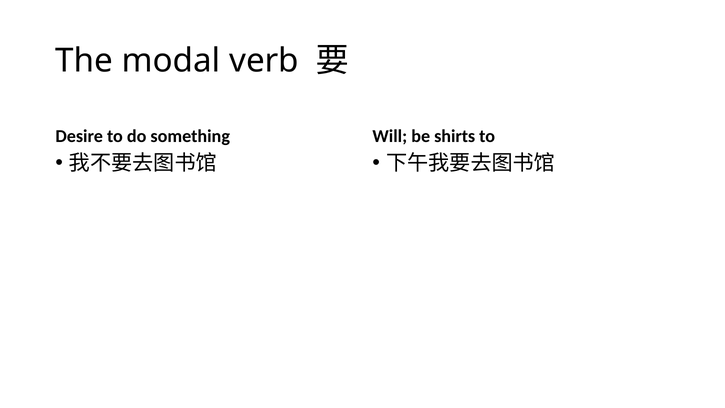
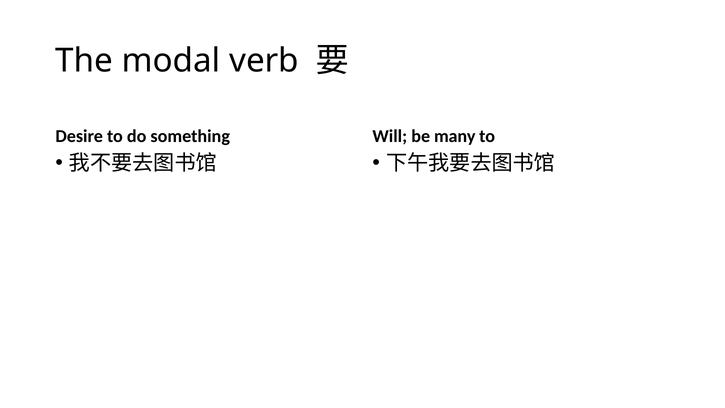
shirts: shirts -> many (455, 136)
